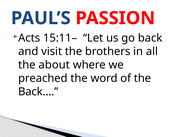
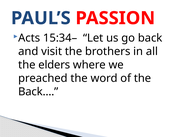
15:11–: 15:11– -> 15:34– (60, 38)
about: about -> elders (54, 65)
